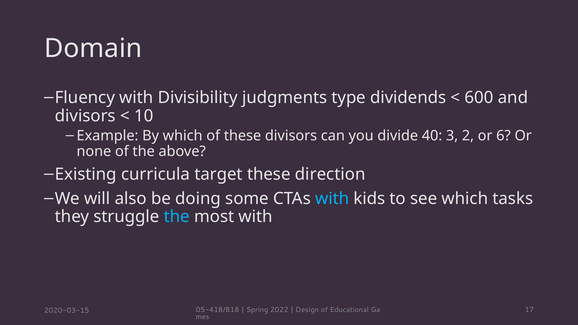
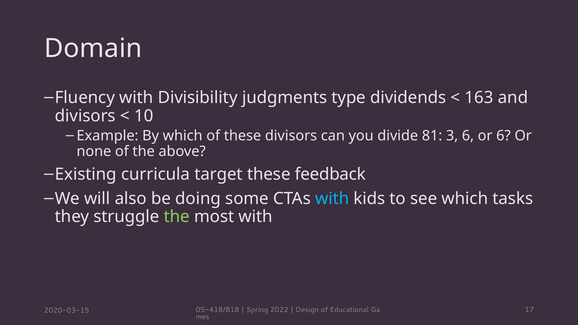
600: 600 -> 163 (479, 98)
40: 40 -> 81 (432, 136)
3 2: 2 -> 6 (468, 136)
direction: direction -> feedback (330, 174)
the colour: light blue -> light green (177, 217)
